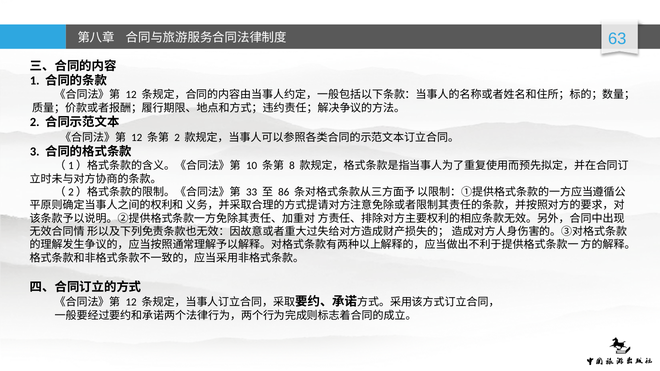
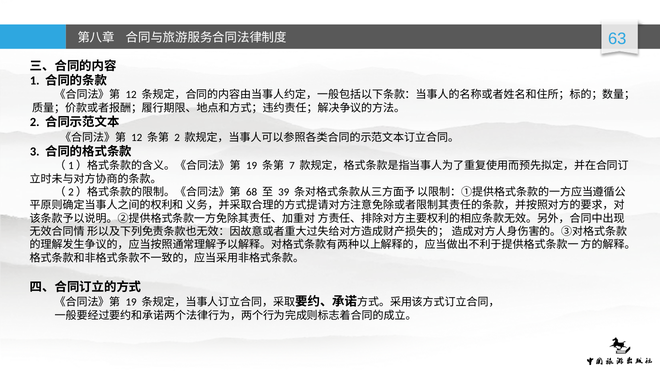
10: 10 -> 19 (252, 166)
8: 8 -> 7 (292, 166)
33: 33 -> 68 (252, 192)
86: 86 -> 39 (284, 192)
12: 12 -> 19 (131, 302)
